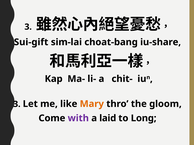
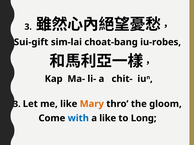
iu-share: iu-share -> iu-robes (161, 42)
with colour: purple -> blue (78, 119)
a laid: laid -> like (108, 119)
